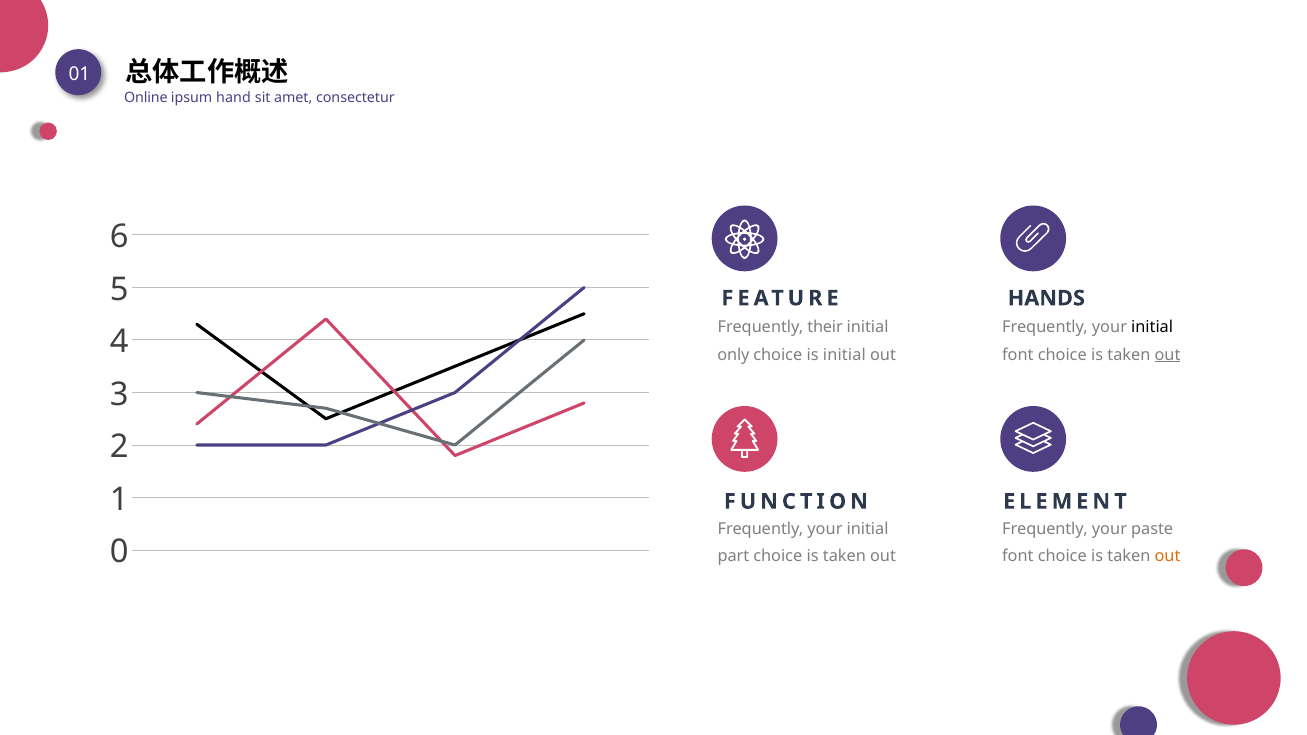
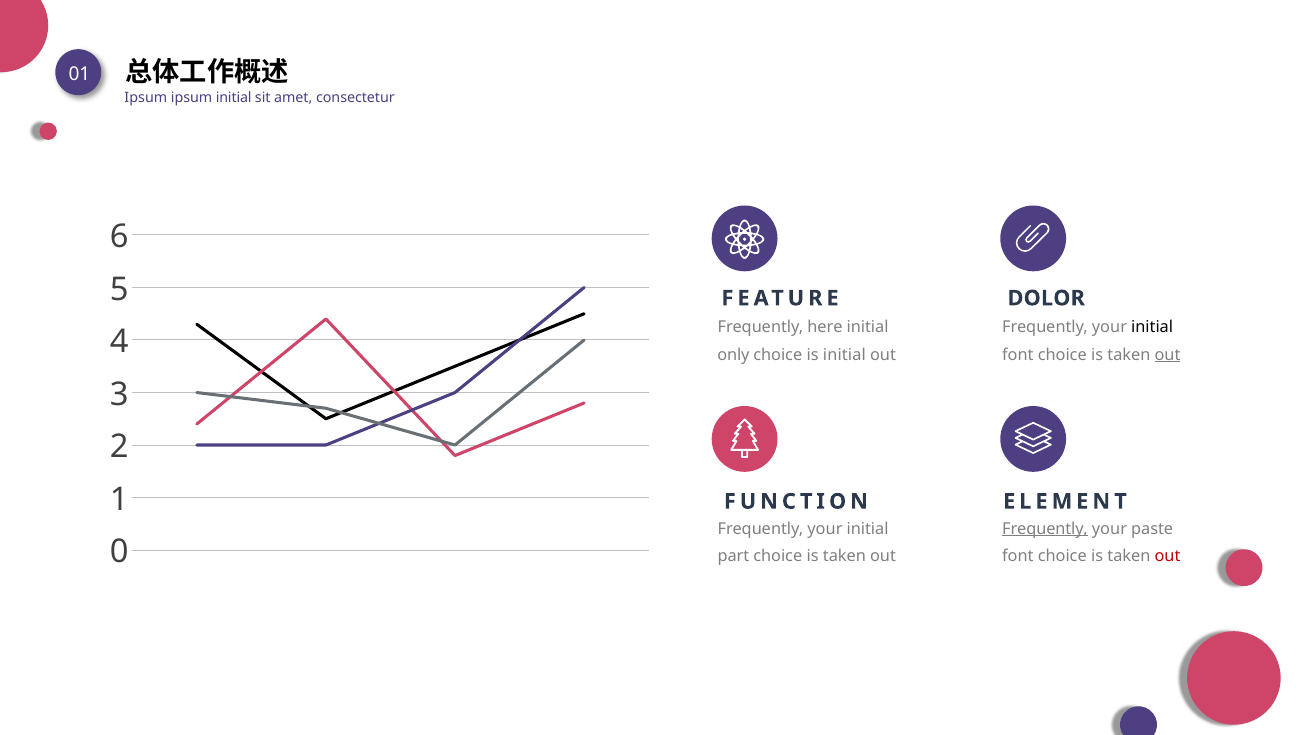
Online: Online -> Ipsum (146, 98)
ipsum hand: hand -> initial (234, 98)
HANDS: HANDS -> DOLOR (1046, 298)
their: their -> here (825, 327)
Frequently underline: none -> present (1045, 529)
out colour: orange -> red (1168, 556)
